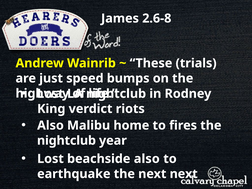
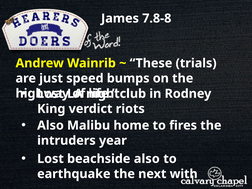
2.6-8: 2.6-8 -> 7.8-8 (157, 18)
nightclub: nightclub -> intruders (66, 141)
next next: next -> with (184, 174)
